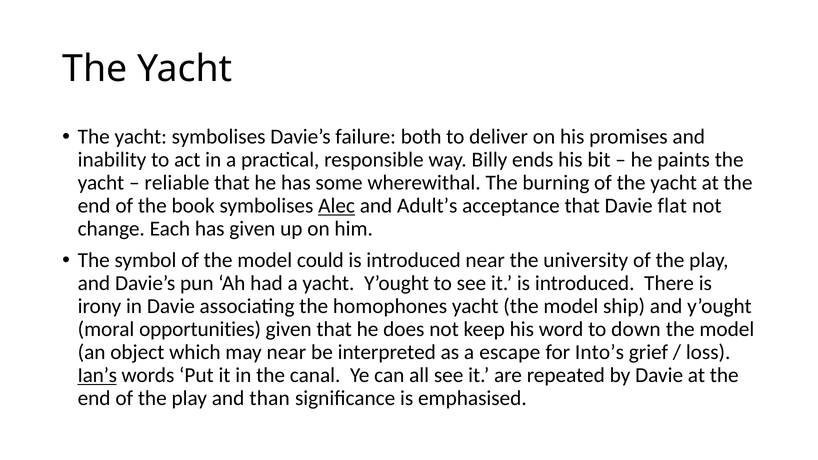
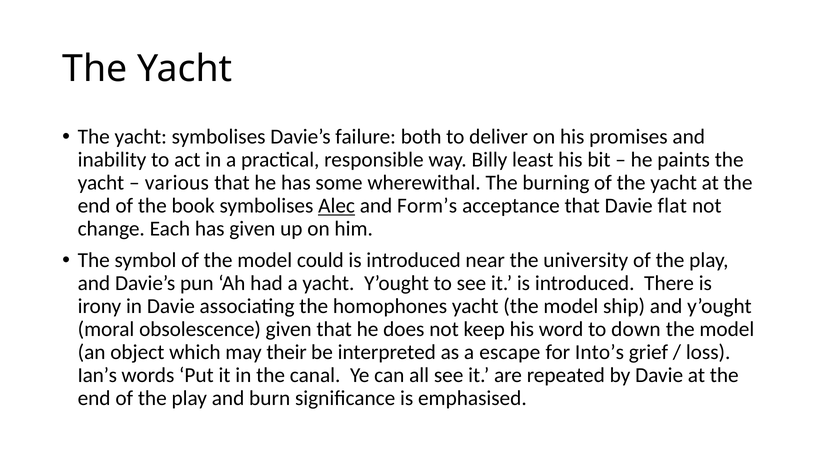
ends: ends -> least (533, 160)
reliable: reliable -> various (177, 183)
Adult’s: Adult’s -> Form’s (427, 206)
opportunities: opportunities -> obsolescence (200, 329)
may near: near -> their (287, 352)
Ian’s underline: present -> none (97, 375)
than: than -> burn (270, 398)
